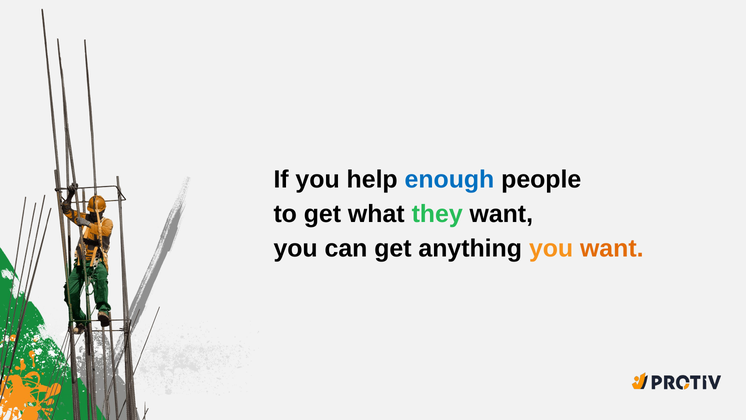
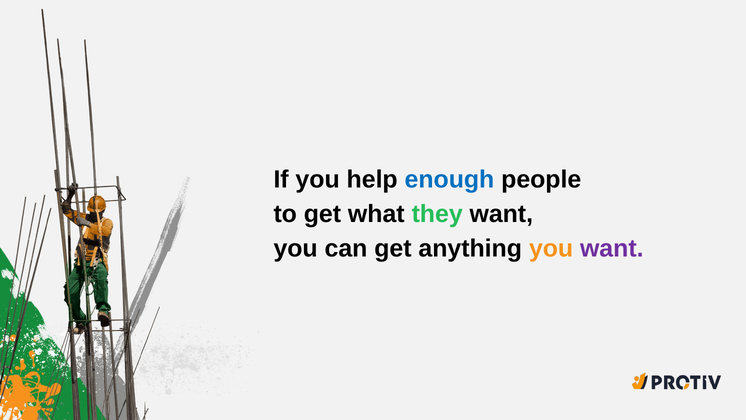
want colour: orange -> purple (612, 248)
